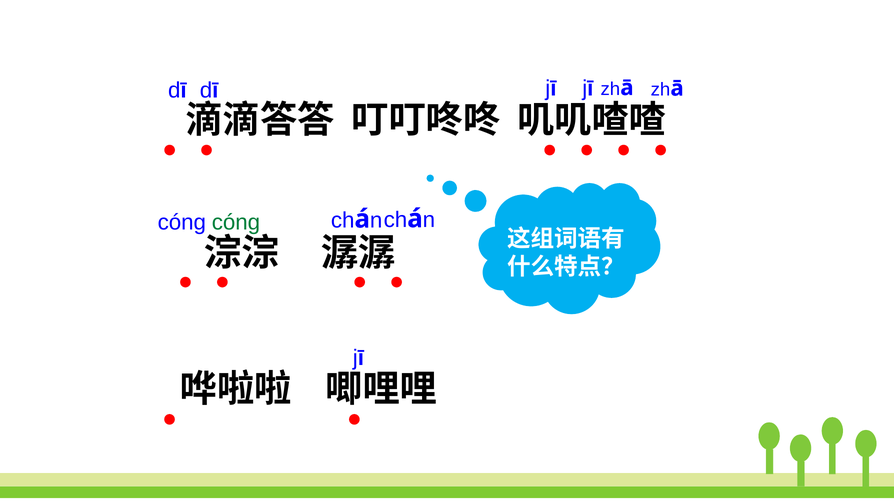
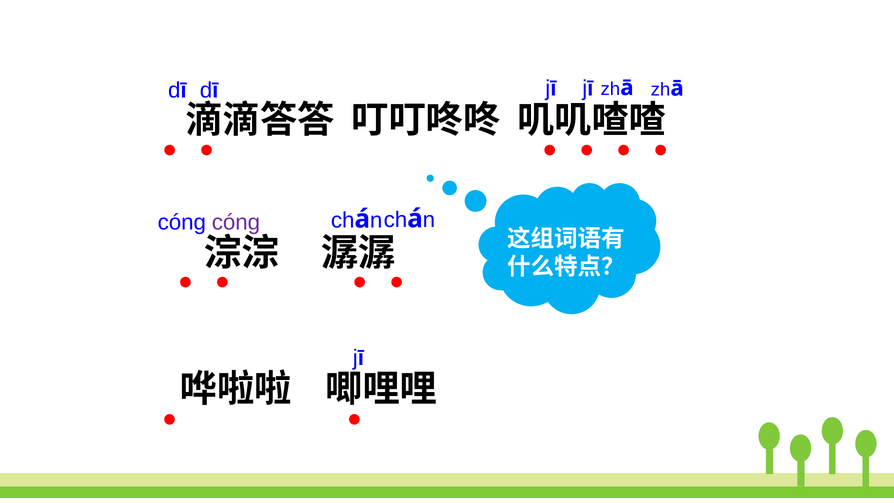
cóng colour: green -> purple (236, 222)
